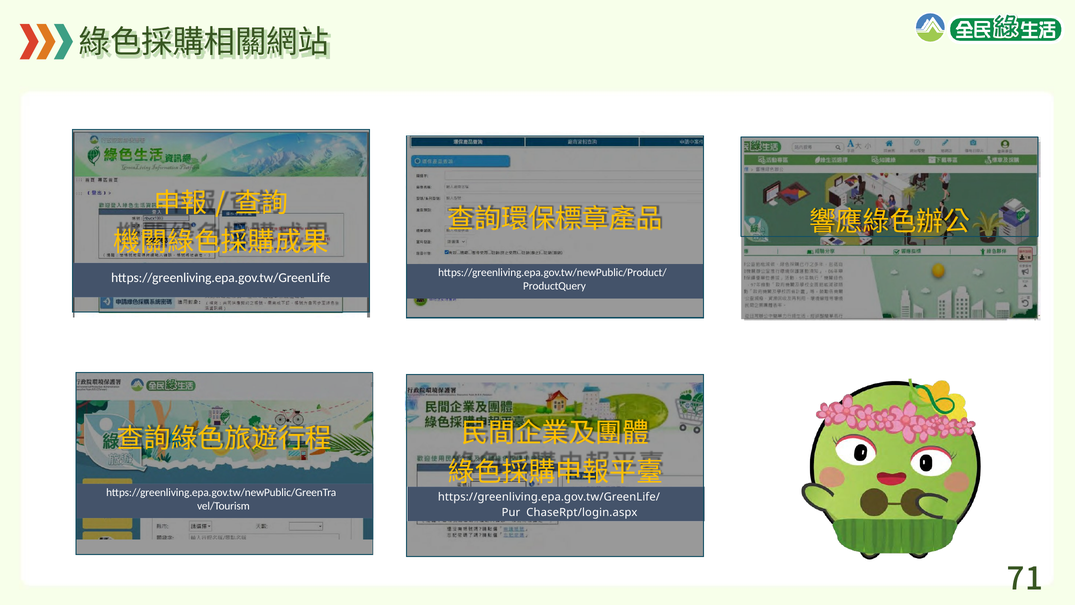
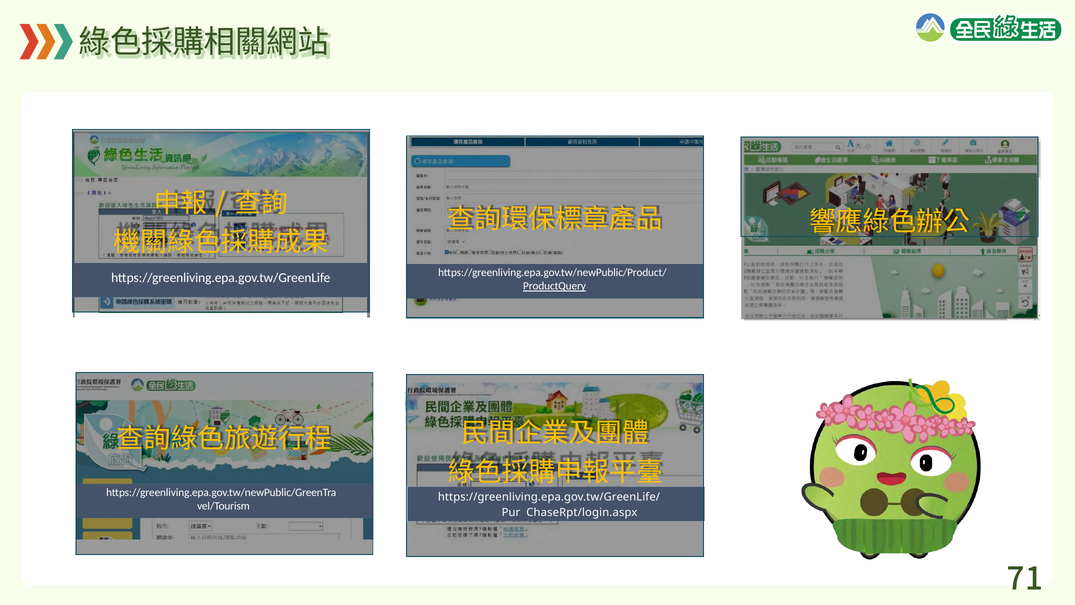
ProductQuery underline: none -> present (555, 286)
